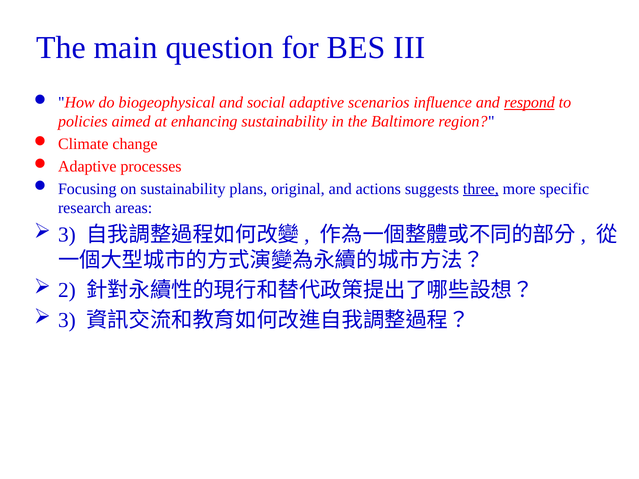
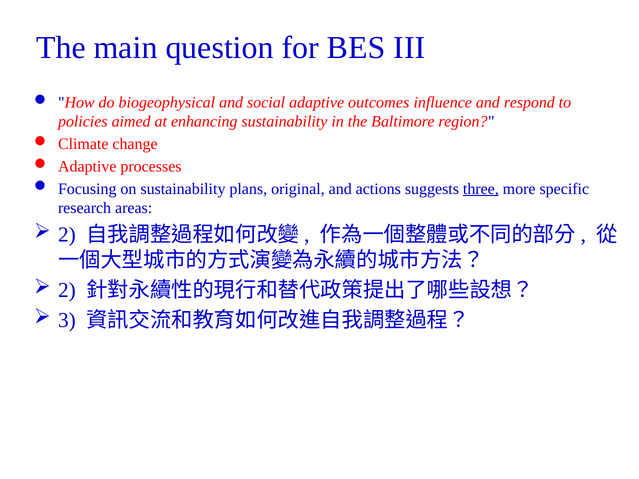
scenarios: scenarios -> outcomes (379, 103)
respond underline: present -> none (529, 103)
3: 3 -> 2 (67, 235)
